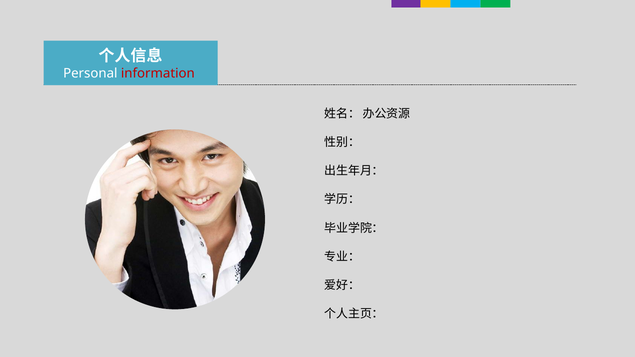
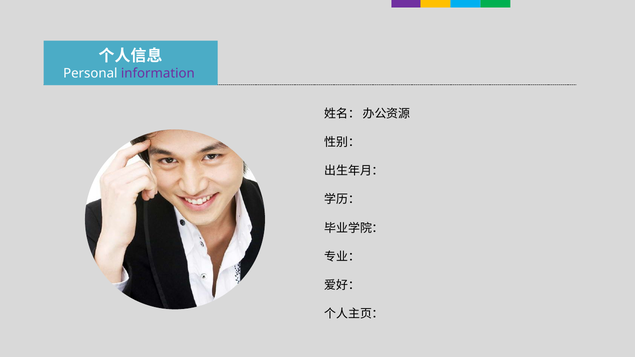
information colour: red -> purple (158, 73)
